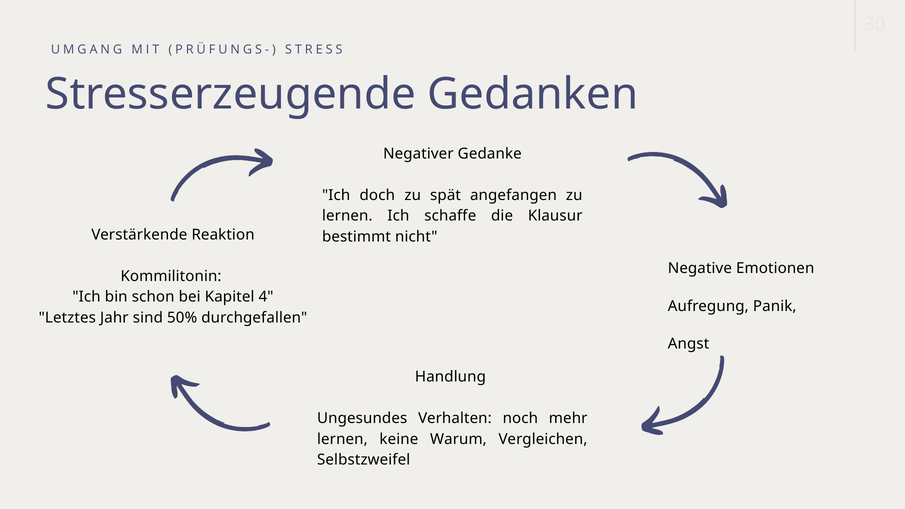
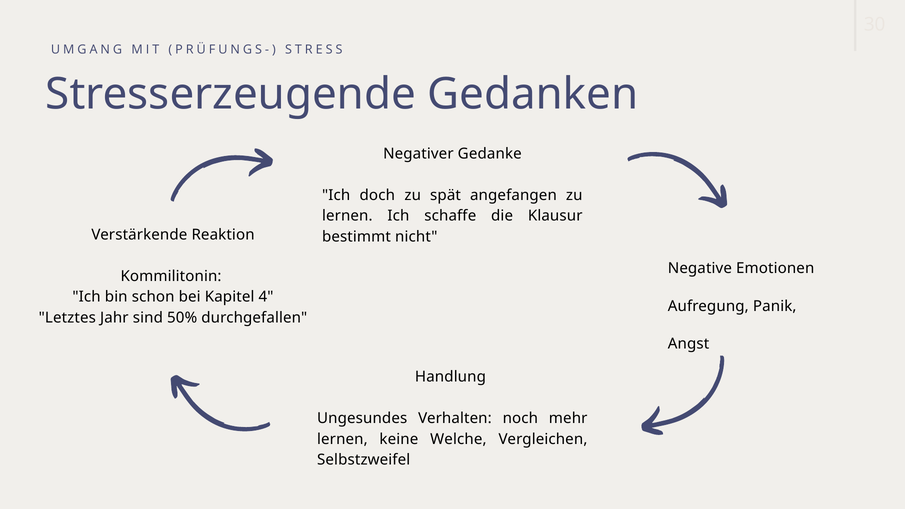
Warum: Warum -> Welche (458, 439)
